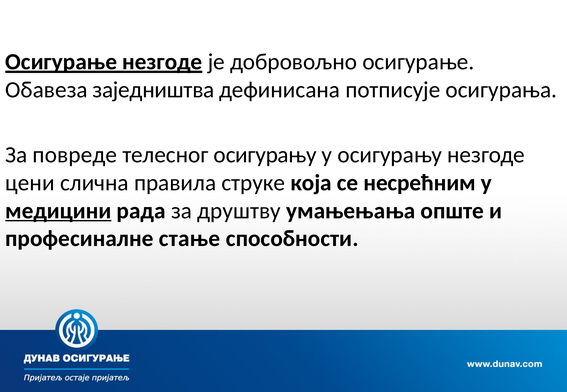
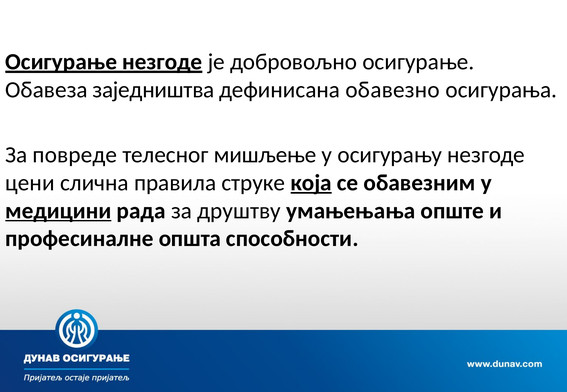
потписује: потписује -> обавезно (393, 90)
телесног осигурању: осигурању -> мишљење (265, 155)
која underline: none -> present (311, 183)
несрећним: несрећним -> обавезним (420, 183)
стање: стање -> општа (190, 239)
